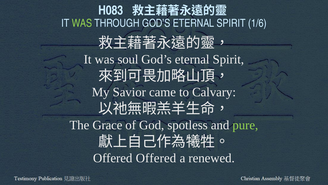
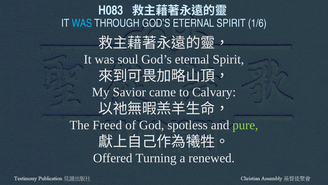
WAS colour: light green -> light blue (82, 23)
Grace: Grace -> Freed (107, 125)
Offered Offered: Offered -> Turning (156, 158)
